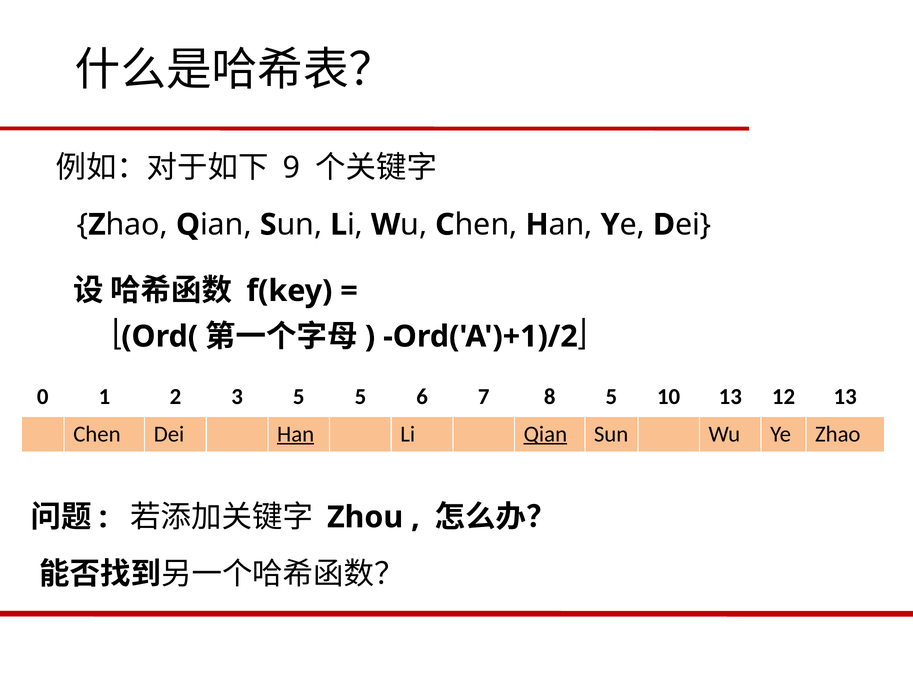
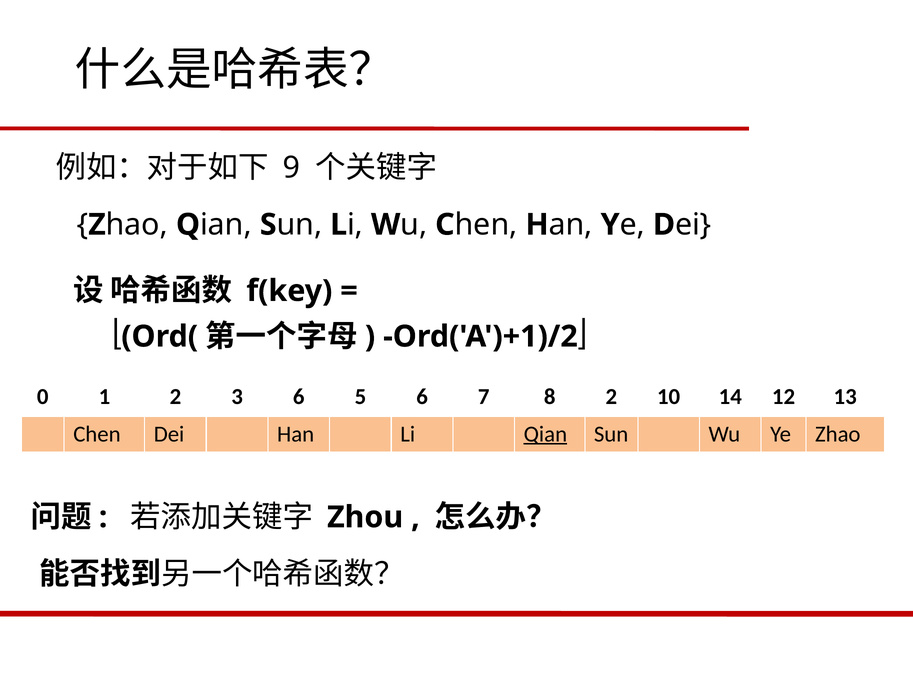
3 5: 5 -> 6 (299, 397)
8 5: 5 -> 2 (611, 397)
10 13: 13 -> 14 (730, 397)
Han underline: present -> none (296, 434)
